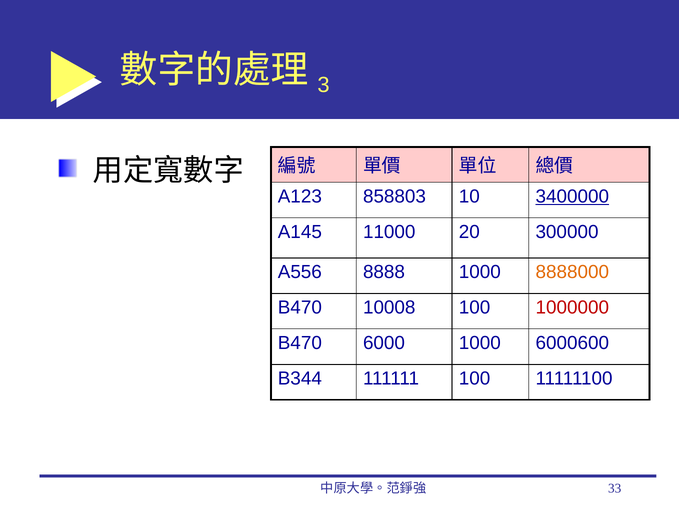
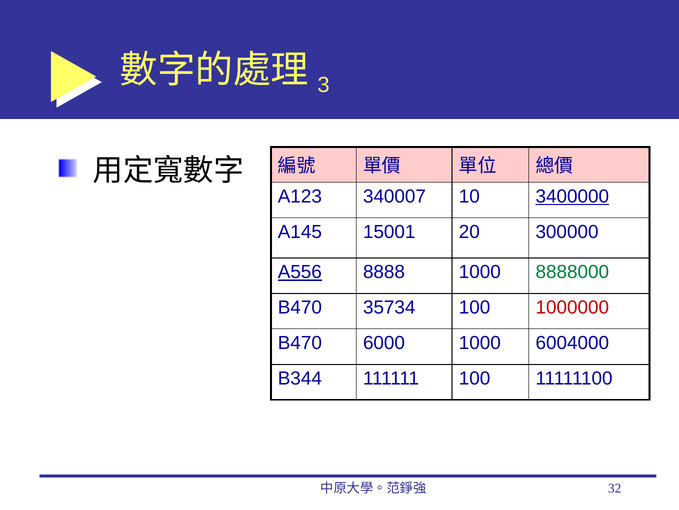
858803: 858803 -> 340007 (394, 196)
11000: 11000 -> 15001 (389, 232)
A556 underline: none -> present (300, 272)
8888000 colour: orange -> green (572, 272)
10008: 10008 -> 35734 (389, 307)
6000600: 6000600 -> 6004000 (572, 343)
33: 33 -> 32 (615, 488)
